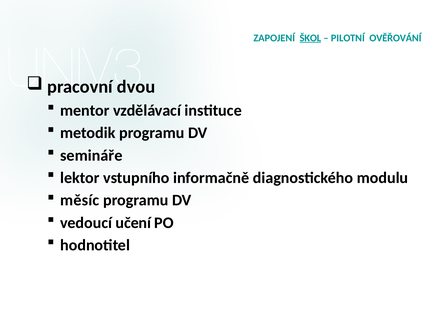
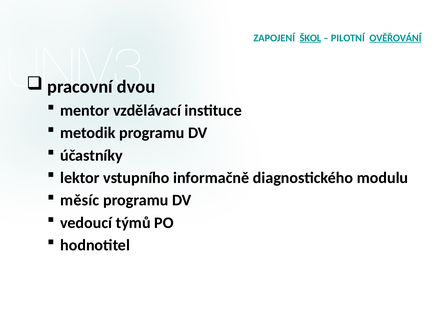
OVĚŘOVÁNÍ underline: none -> present (395, 38)
semináře: semináře -> účastníky (91, 155)
učení: učení -> týmů (133, 223)
